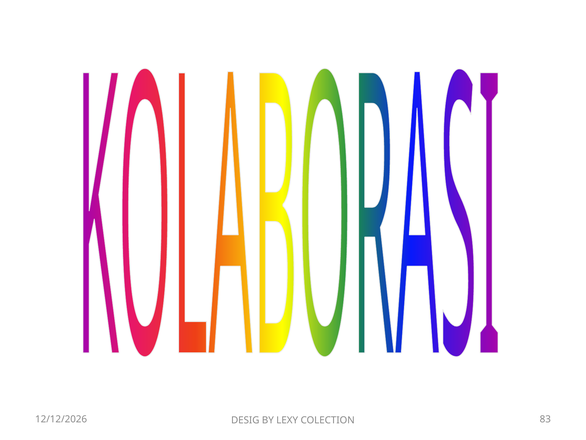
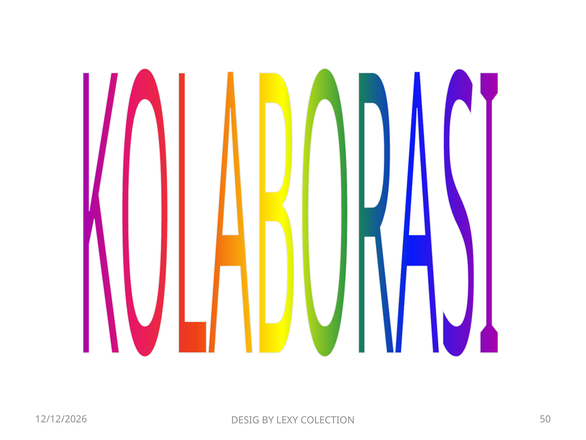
83: 83 -> 50 (545, 419)
